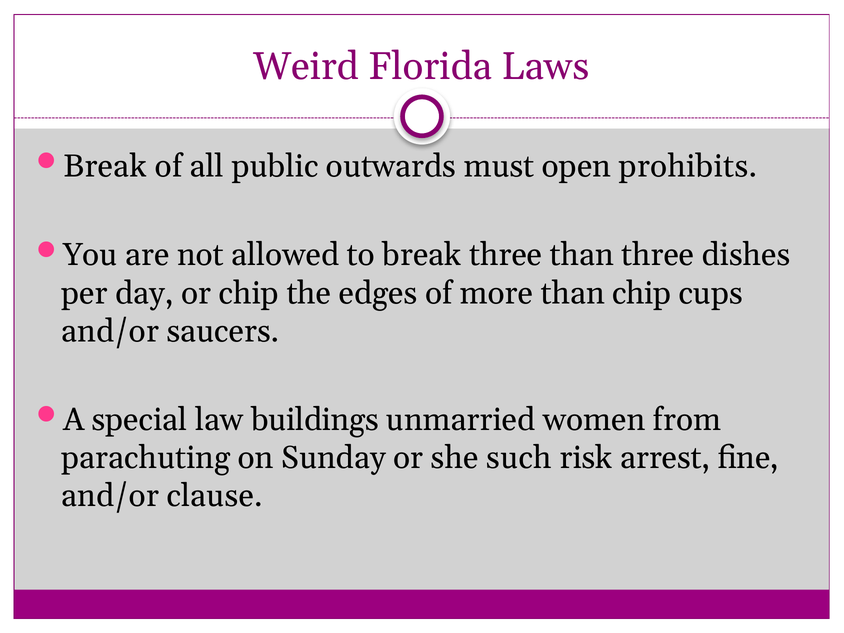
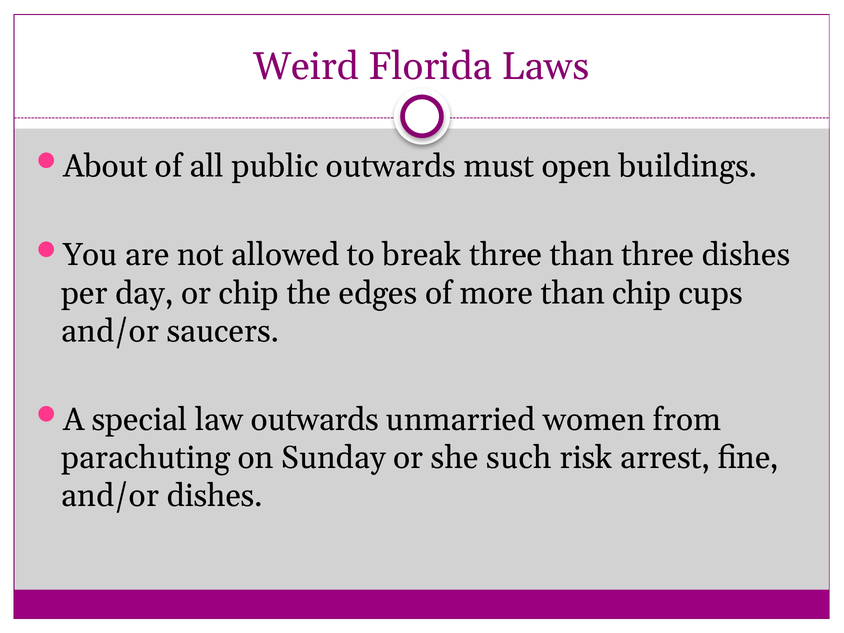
Break: Break -> About (105, 166)
prohibits: prohibits -> buildings (688, 166)
law buildings: buildings -> outwards (315, 420)
and/or clause: clause -> dishes (215, 496)
